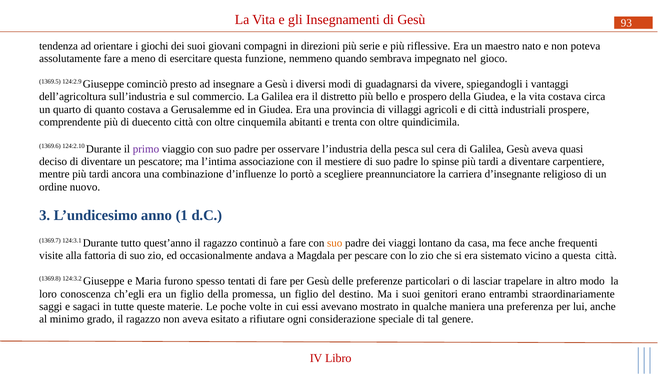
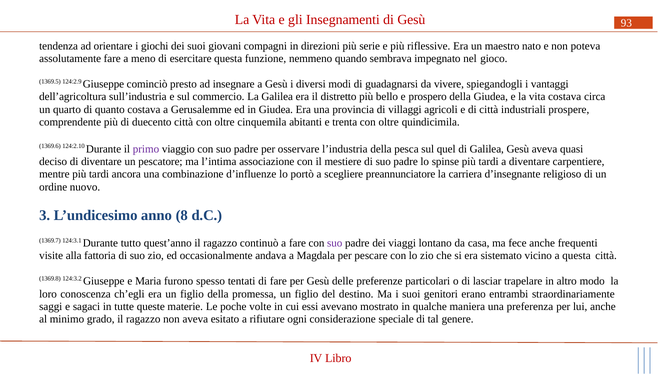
cera: cera -> quel (446, 149)
1: 1 -> 8 (182, 215)
suo colour: orange -> purple (335, 243)
